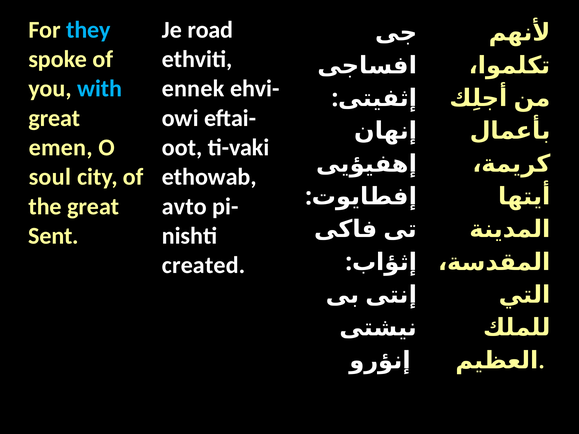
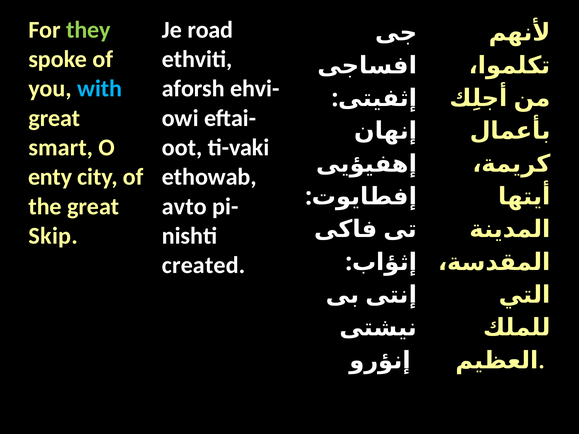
they colour: light blue -> light green (88, 30)
ennek: ennek -> aforsh (193, 89)
emen: emen -> smart (61, 148)
soul: soul -> enty (50, 177)
Sent: Sent -> Skip (53, 236)
